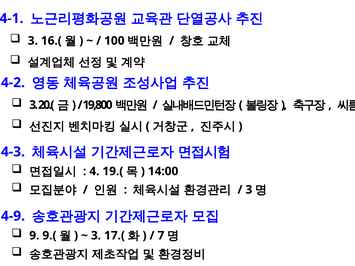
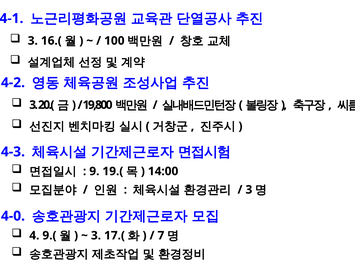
4: 4 -> 9 (94, 171)
4-9: 4-9 -> 4-0 (13, 216)
9: 9 -> 4 (34, 236)
